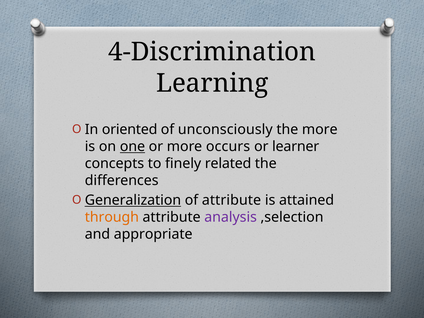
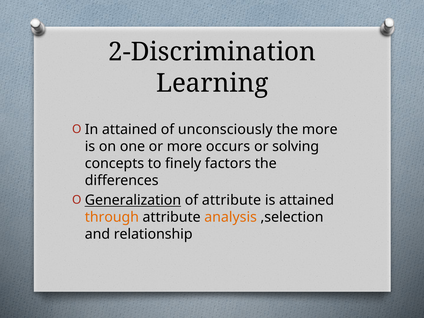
4-Discrimination: 4-Discrimination -> 2-Discrimination (212, 52)
In oriented: oriented -> attained (130, 130)
one underline: present -> none (132, 147)
learner: learner -> solving (296, 147)
related: related -> factors (228, 164)
analysis colour: purple -> orange (231, 217)
appropriate: appropriate -> relationship (153, 234)
